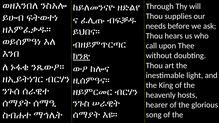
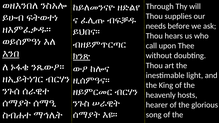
እንበ underline: none -> present (11, 54)
